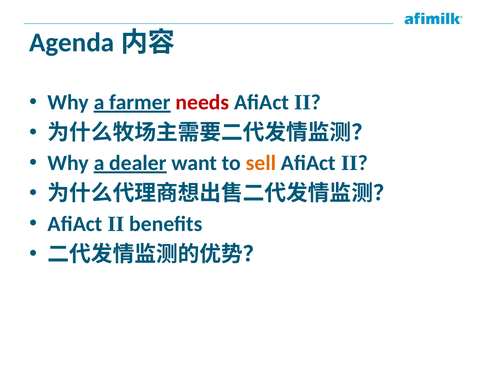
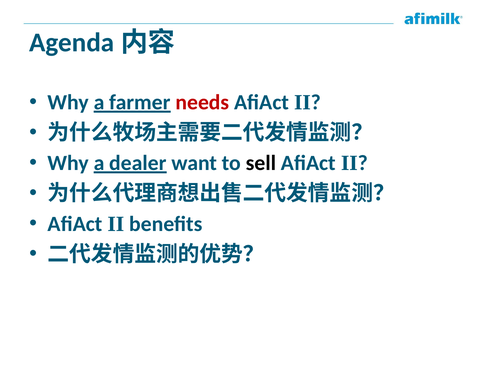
sell colour: orange -> black (261, 163)
